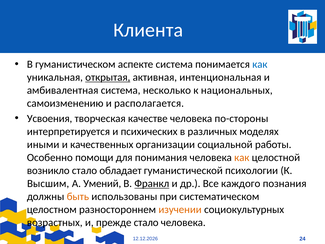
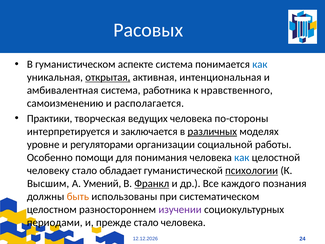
Клиента: Клиента -> Расовых (148, 30)
несколько: несколько -> работника (167, 90)
национальных: национальных -> нравственного (237, 90)
Усвоения: Усвоения -> Практики (50, 118)
качестве: качестве -> ведущих (148, 118)
психических: психических -> заключается (149, 131)
различных underline: none -> present (212, 131)
иными: иными -> уровне (43, 144)
качественных: качественных -> регуляторами (102, 144)
как colour: orange -> blue (242, 157)
возникло: возникло -> человеку (48, 170)
психологии underline: none -> present (252, 170)
изучении colour: orange -> purple (180, 209)
возрастных: возрастных -> периодами (55, 222)
